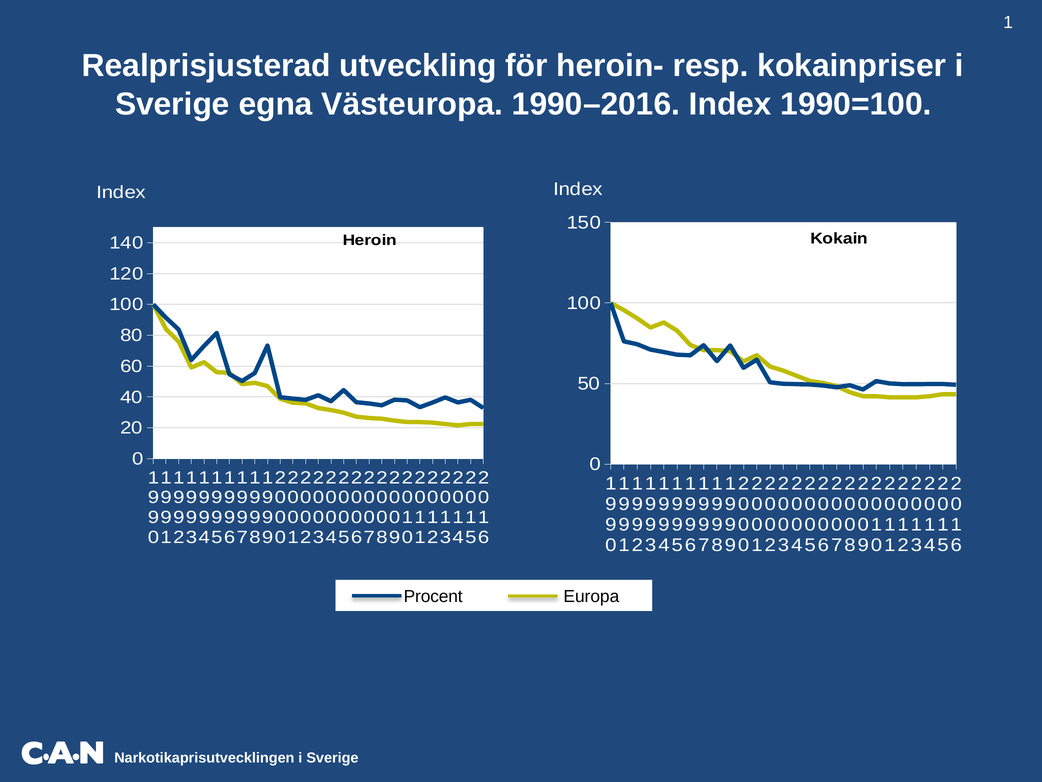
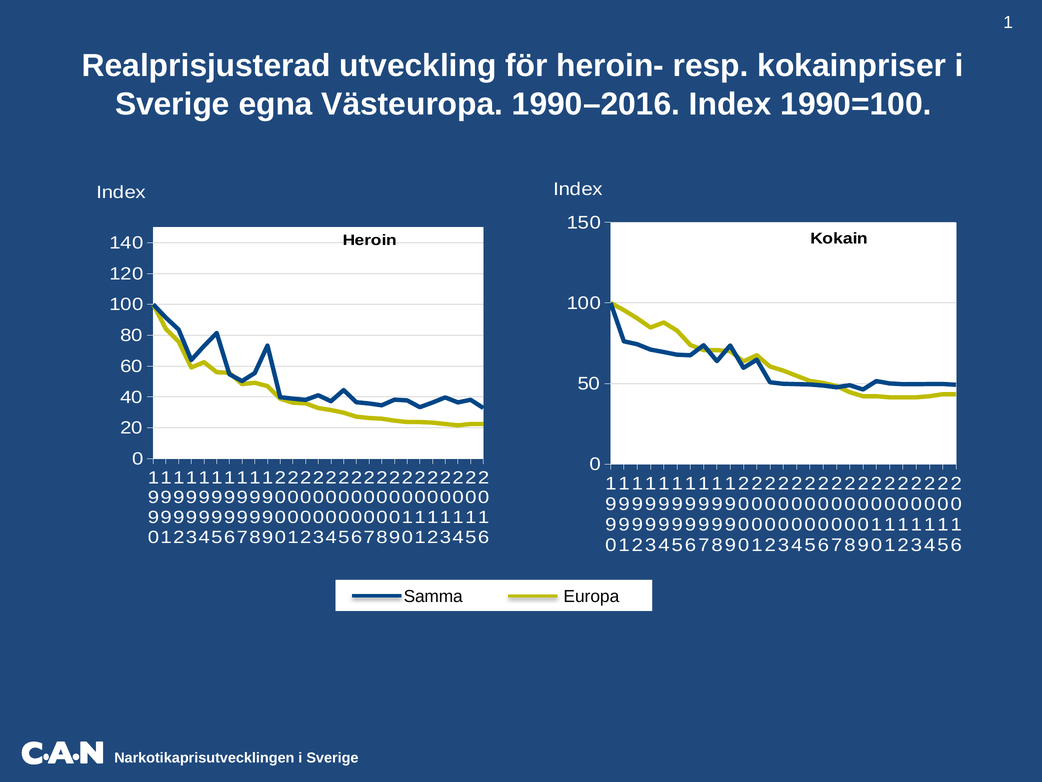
Procent: Procent -> Samma (433, 596)
